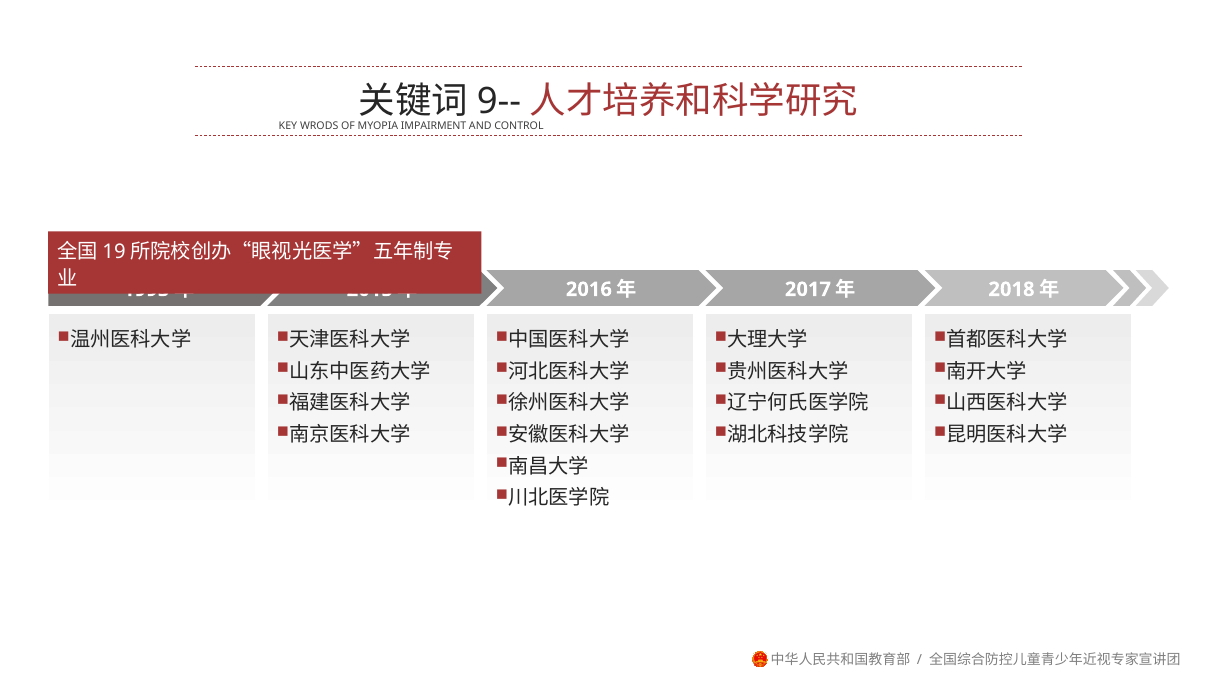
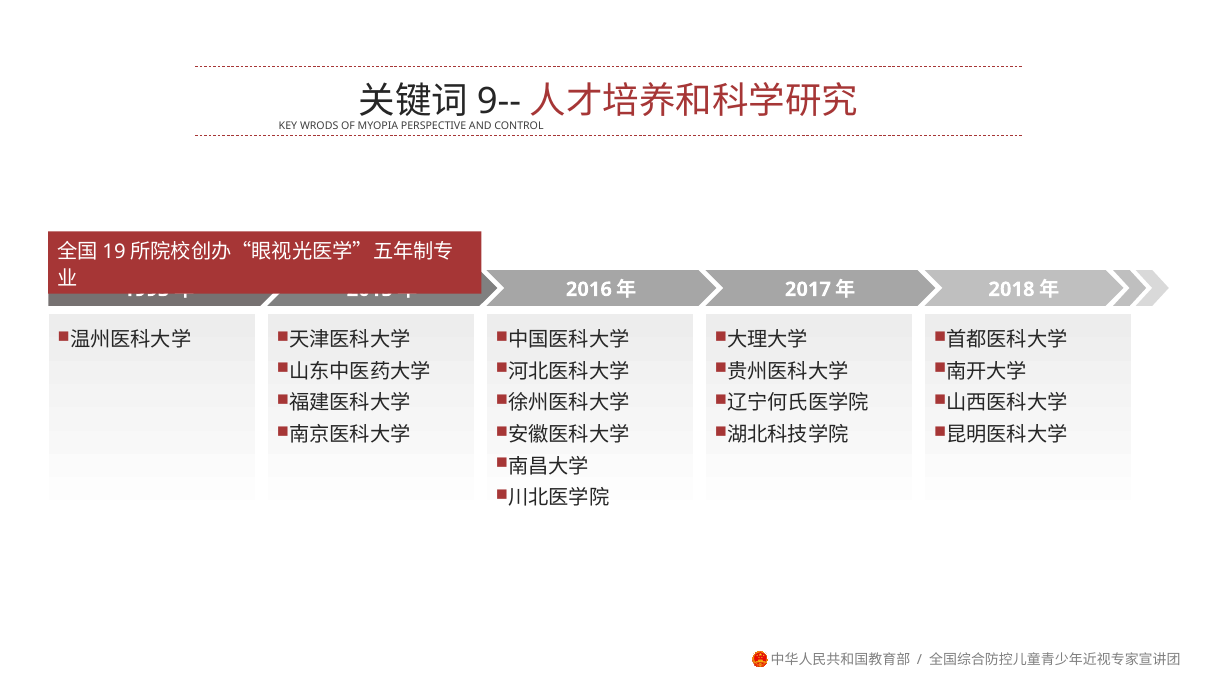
IMPAIRMENT: IMPAIRMENT -> PERSPECTIVE (434, 126)
